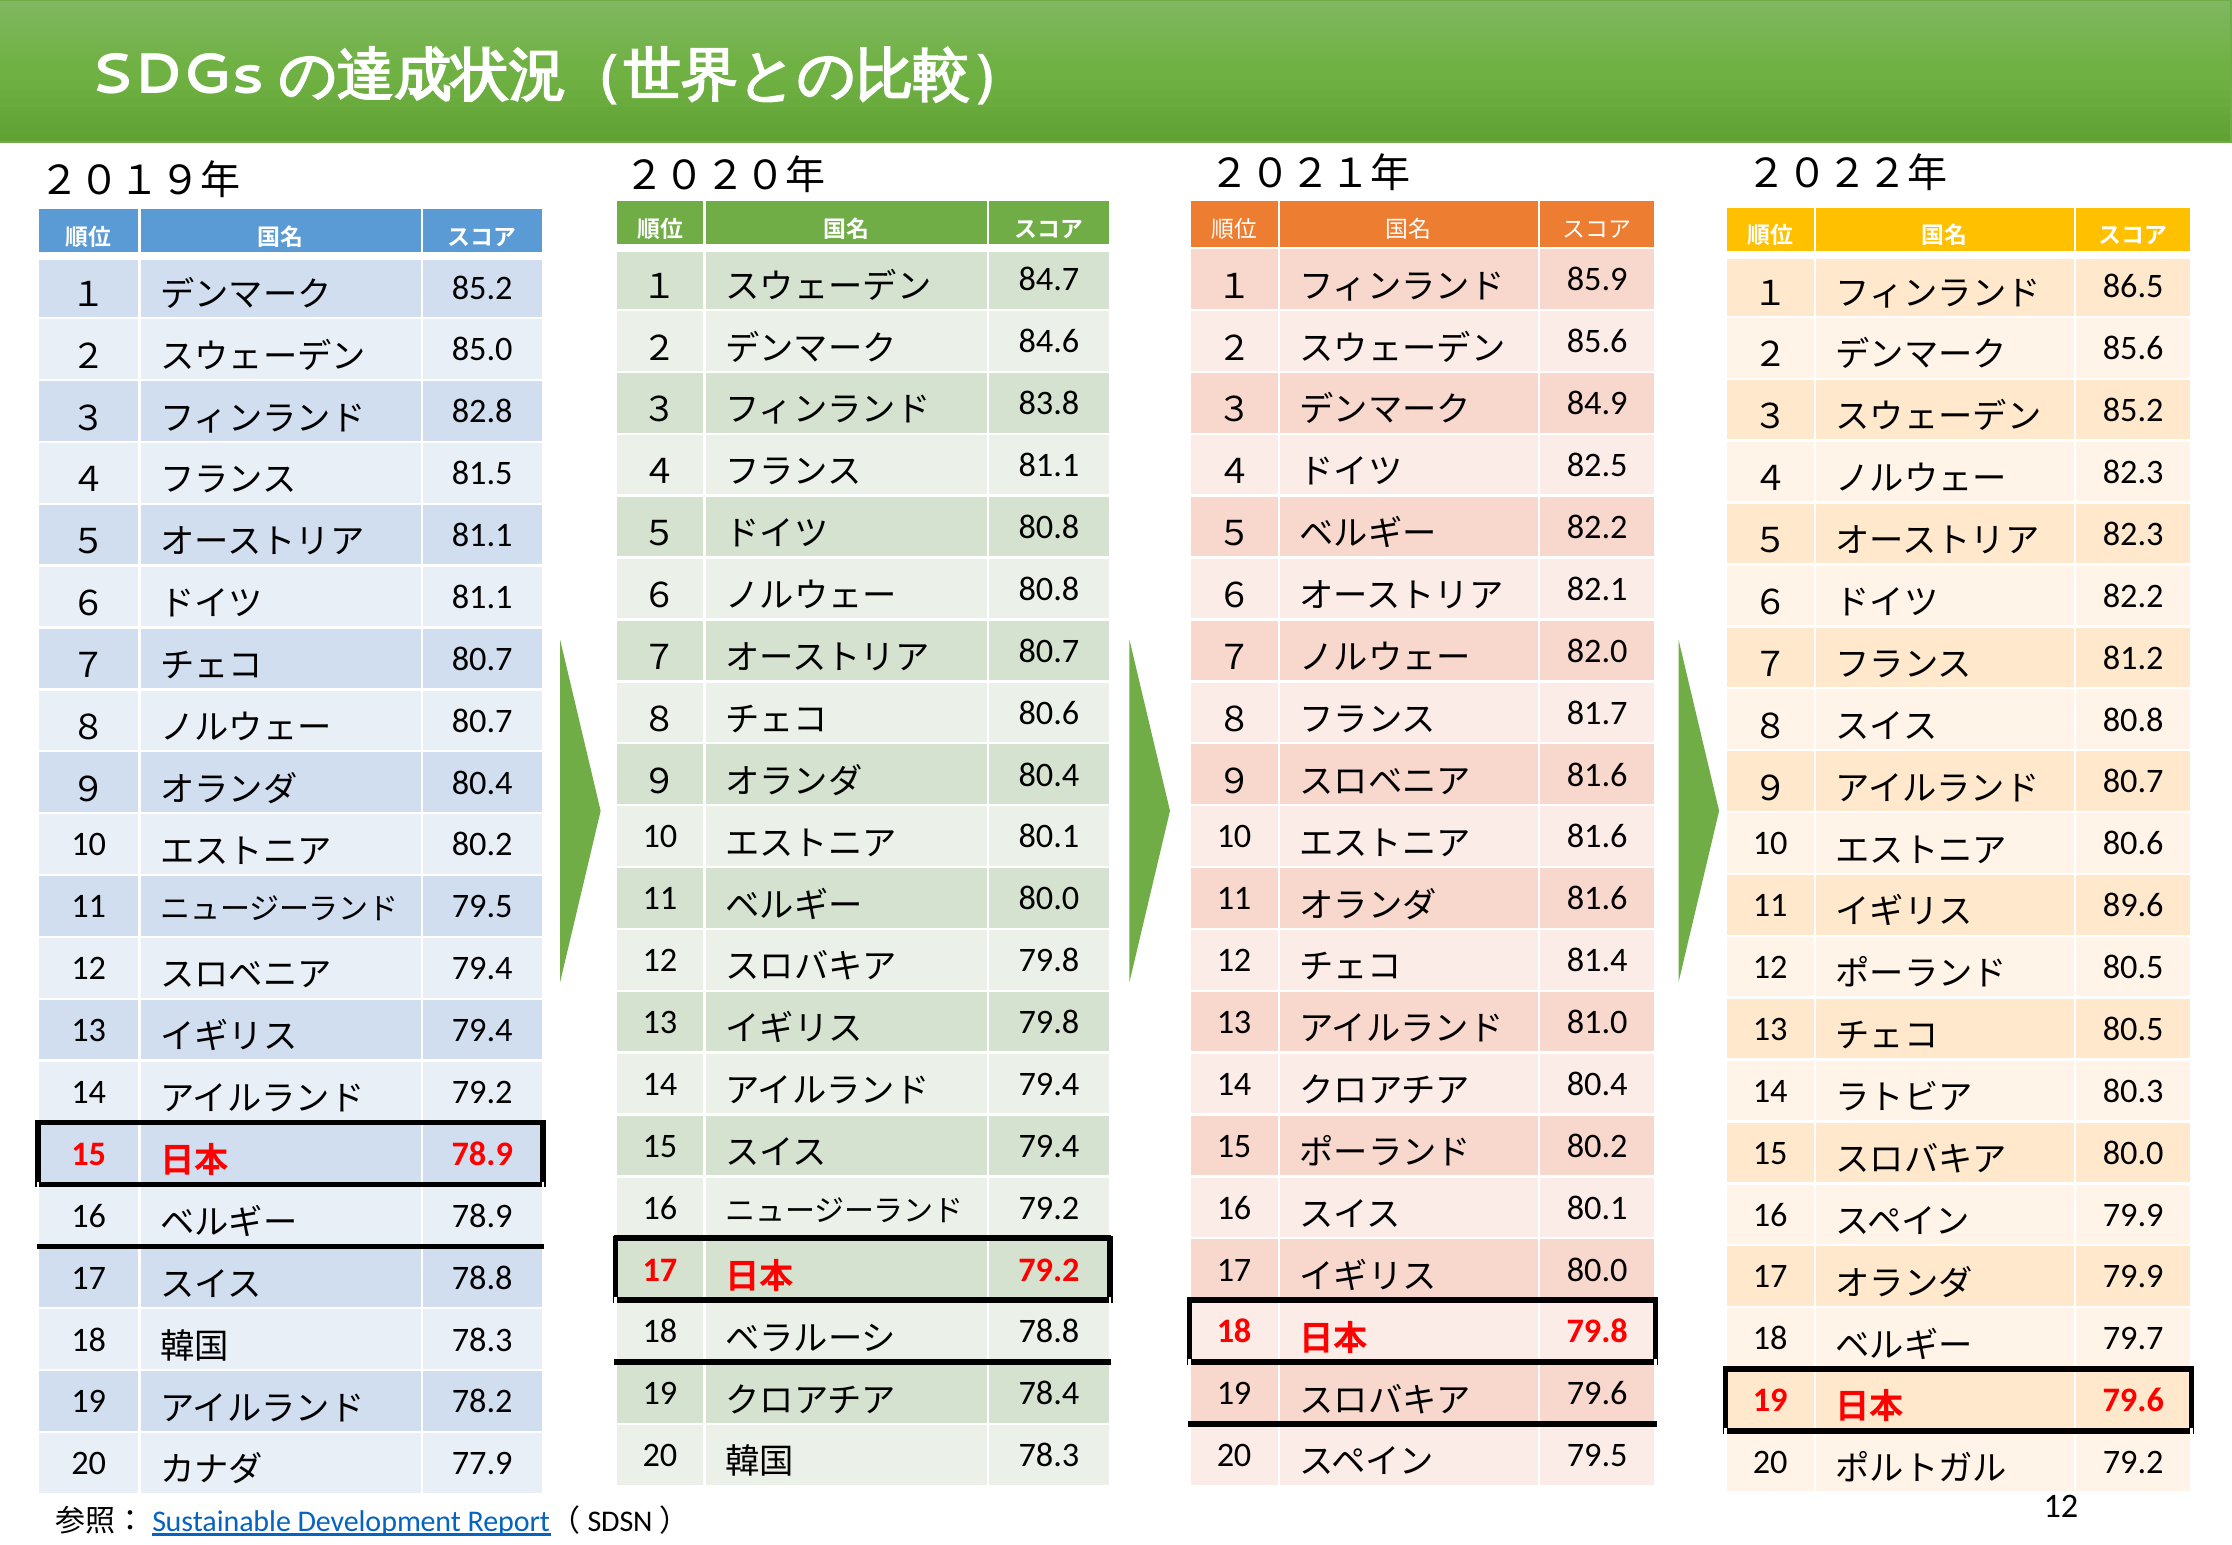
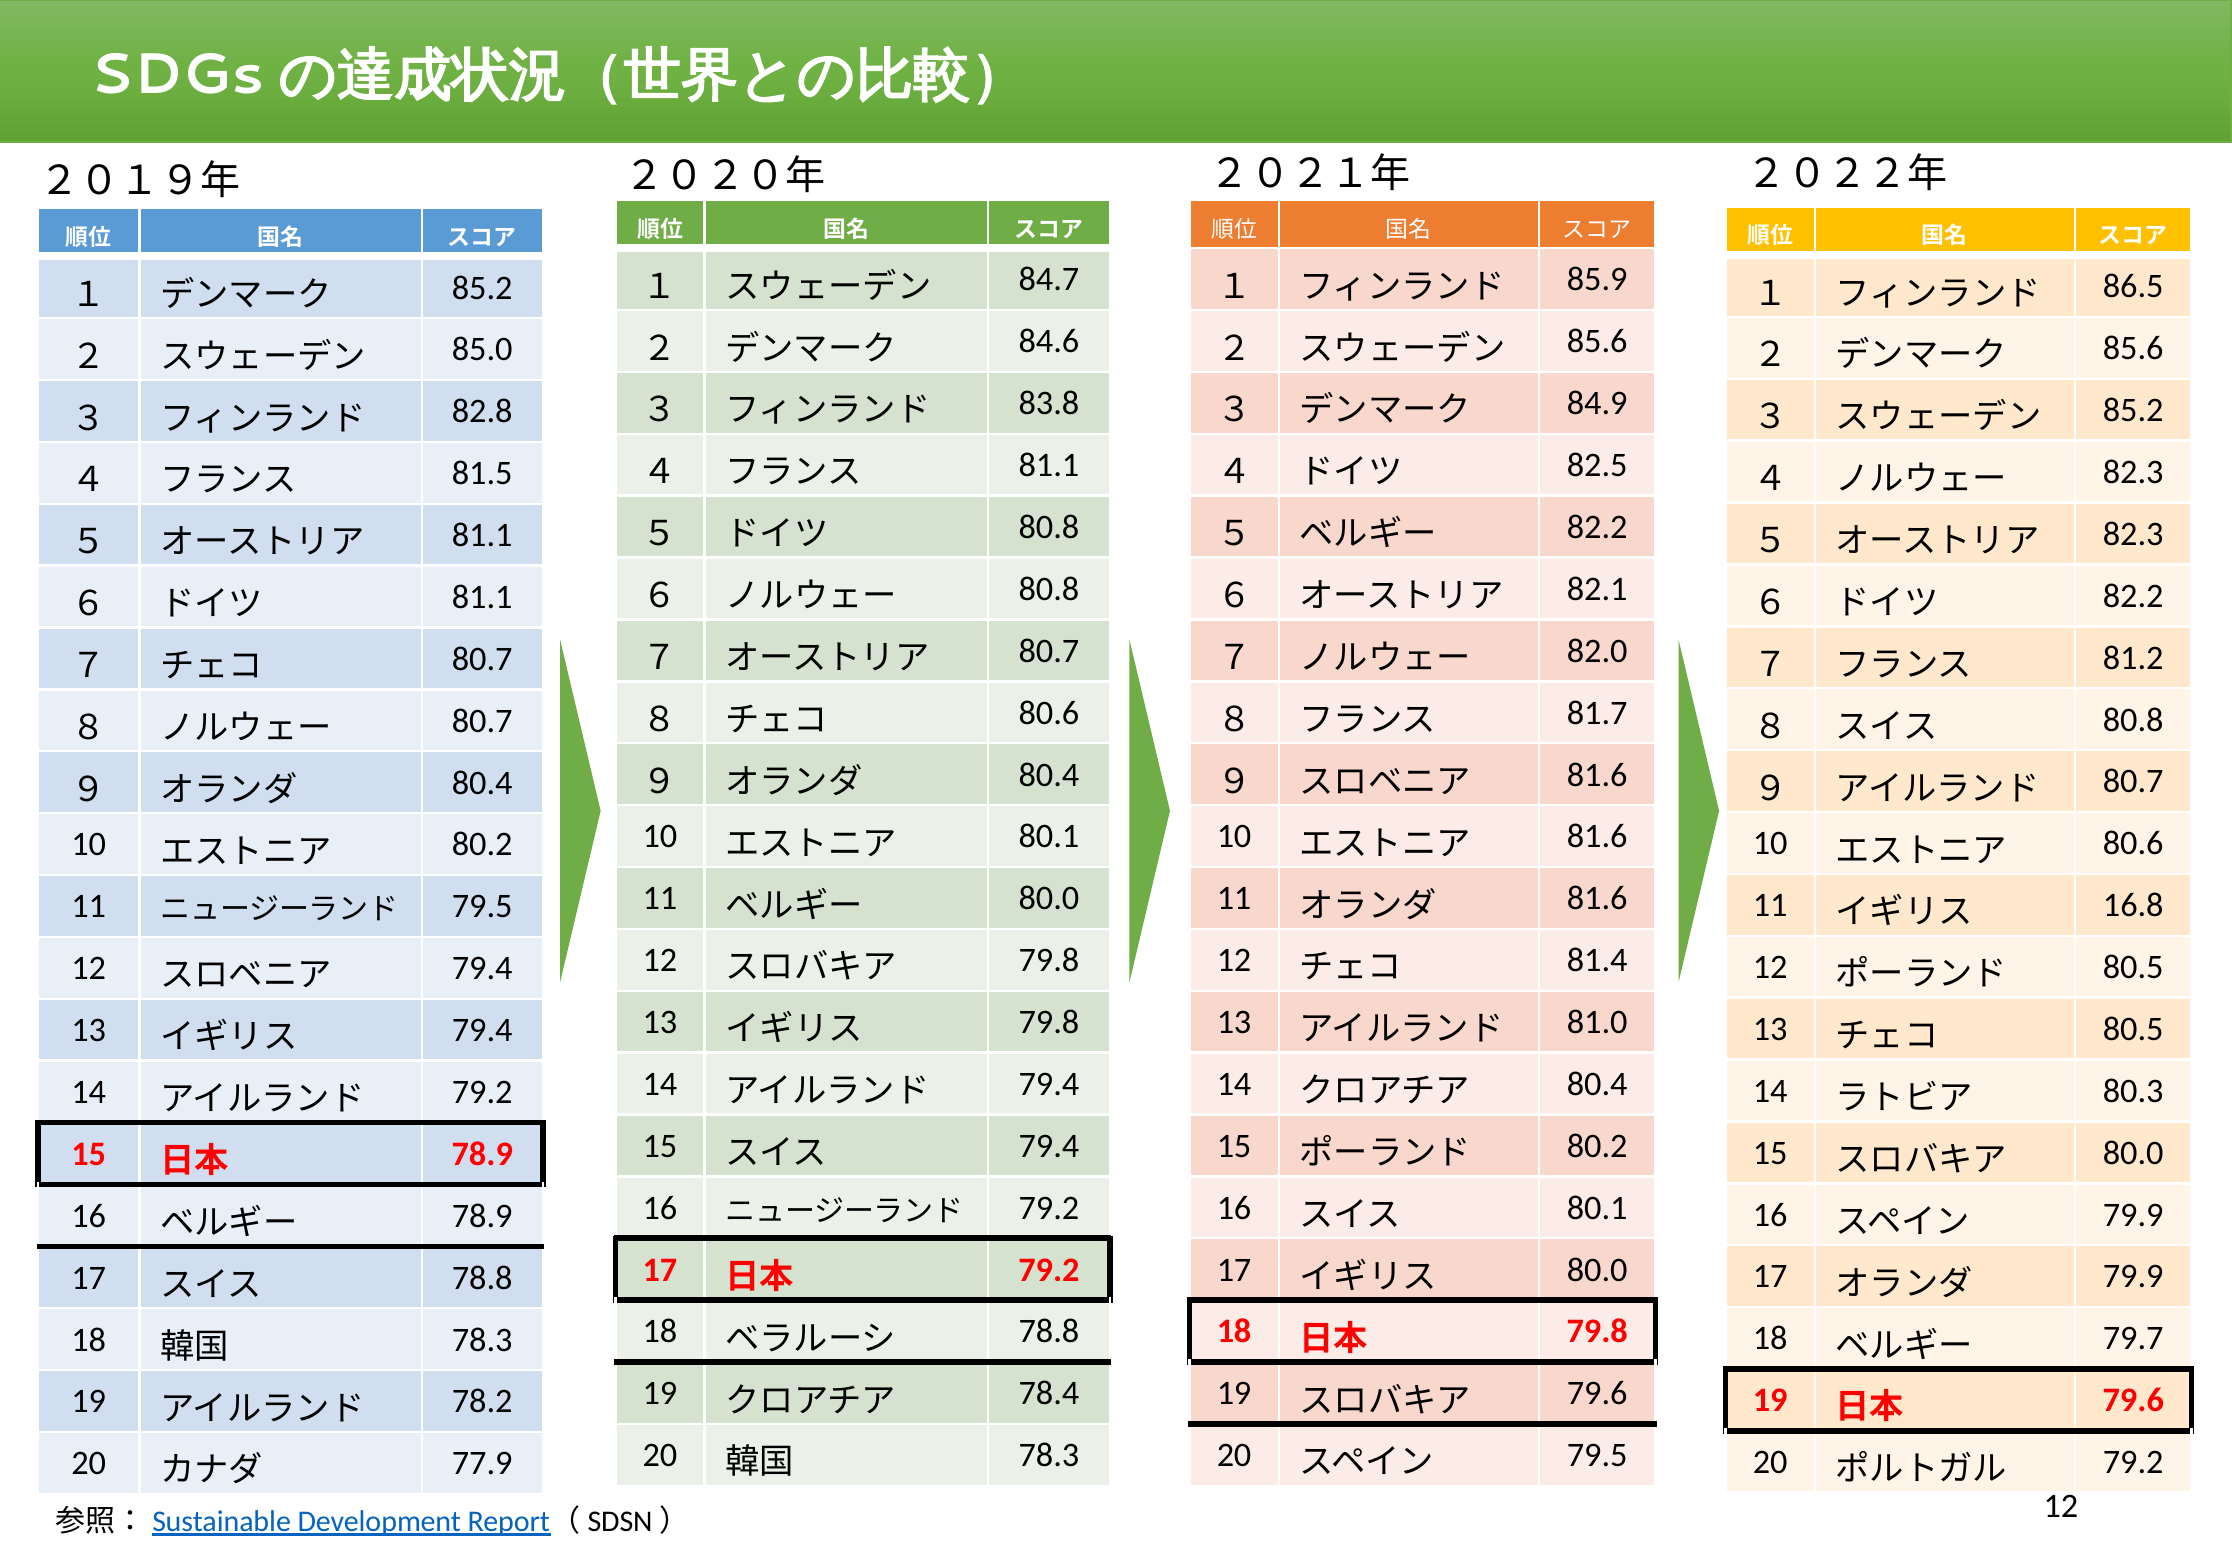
89.6: 89.6 -> 16.8 (2133, 906)
